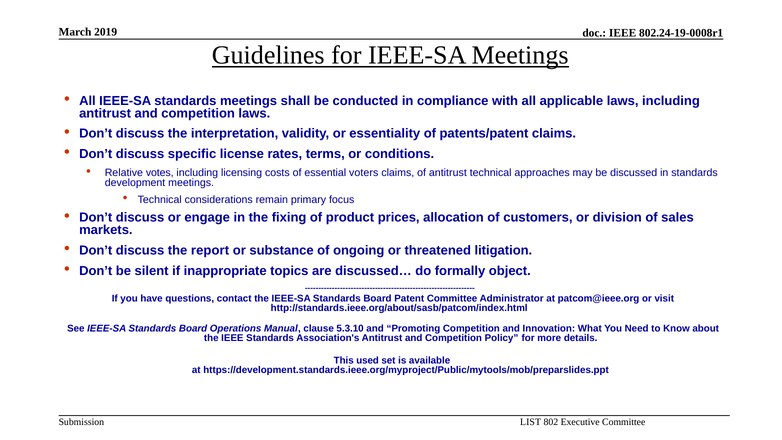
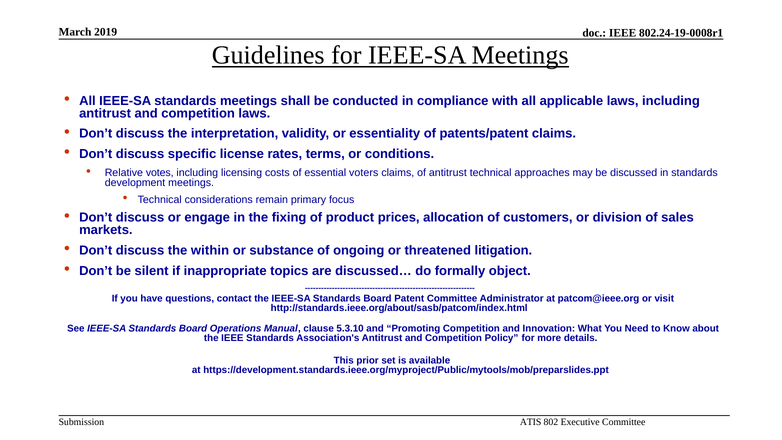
report: report -> within (210, 250)
used: used -> prior (368, 361)
LIST: LIST -> ATIS (531, 422)
